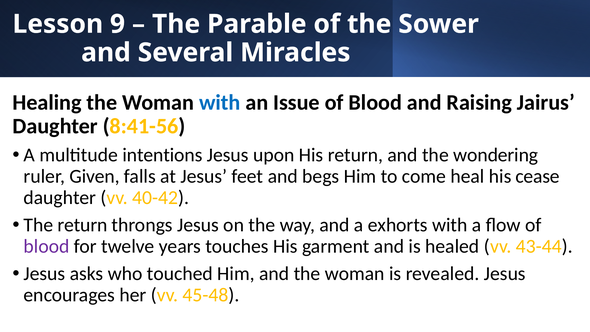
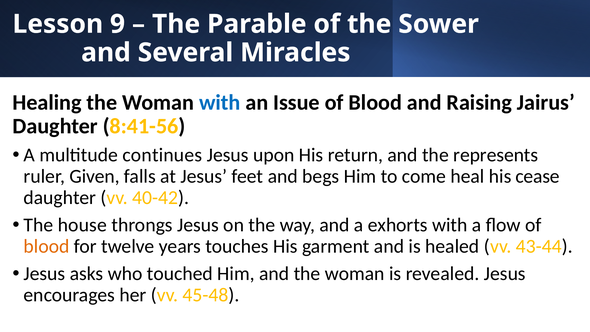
intentions: intentions -> continues (162, 155)
wondering: wondering -> represents (496, 155)
The return: return -> house (82, 225)
blood colour: purple -> orange (47, 246)
